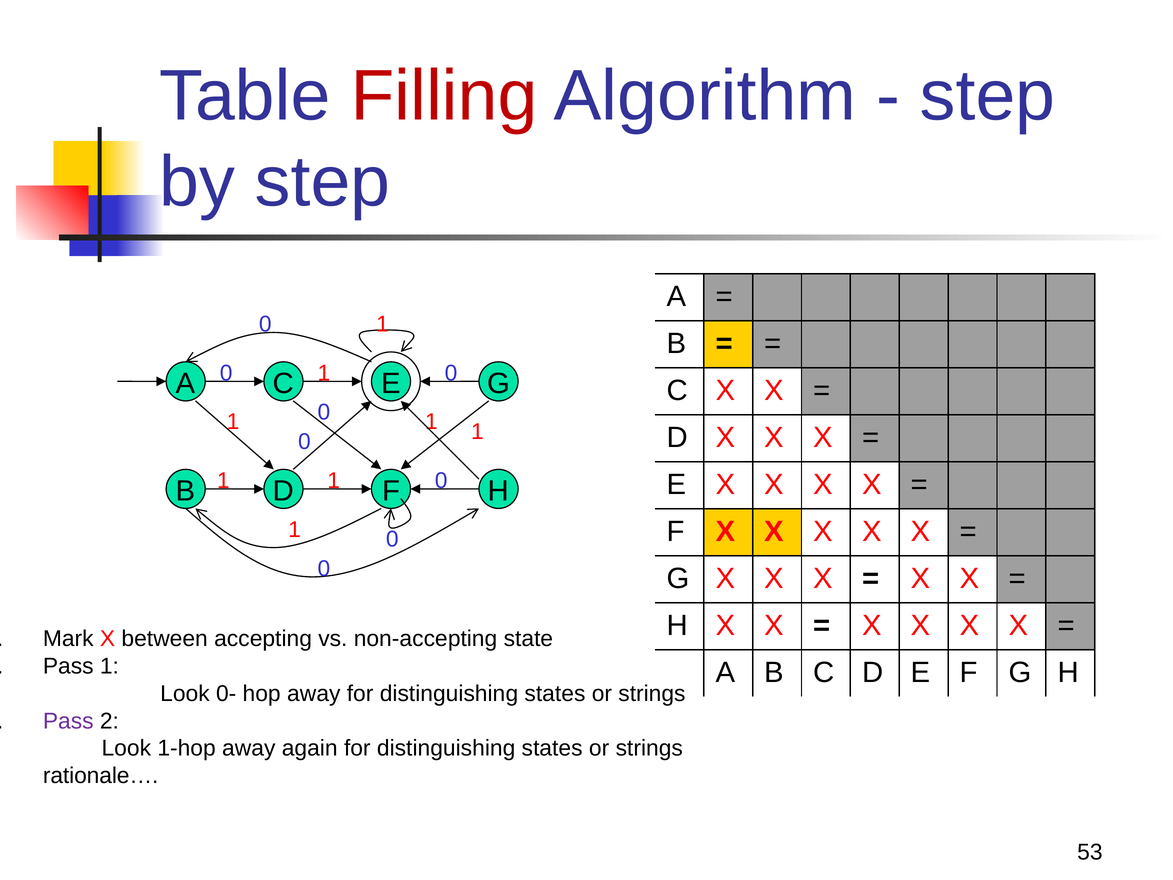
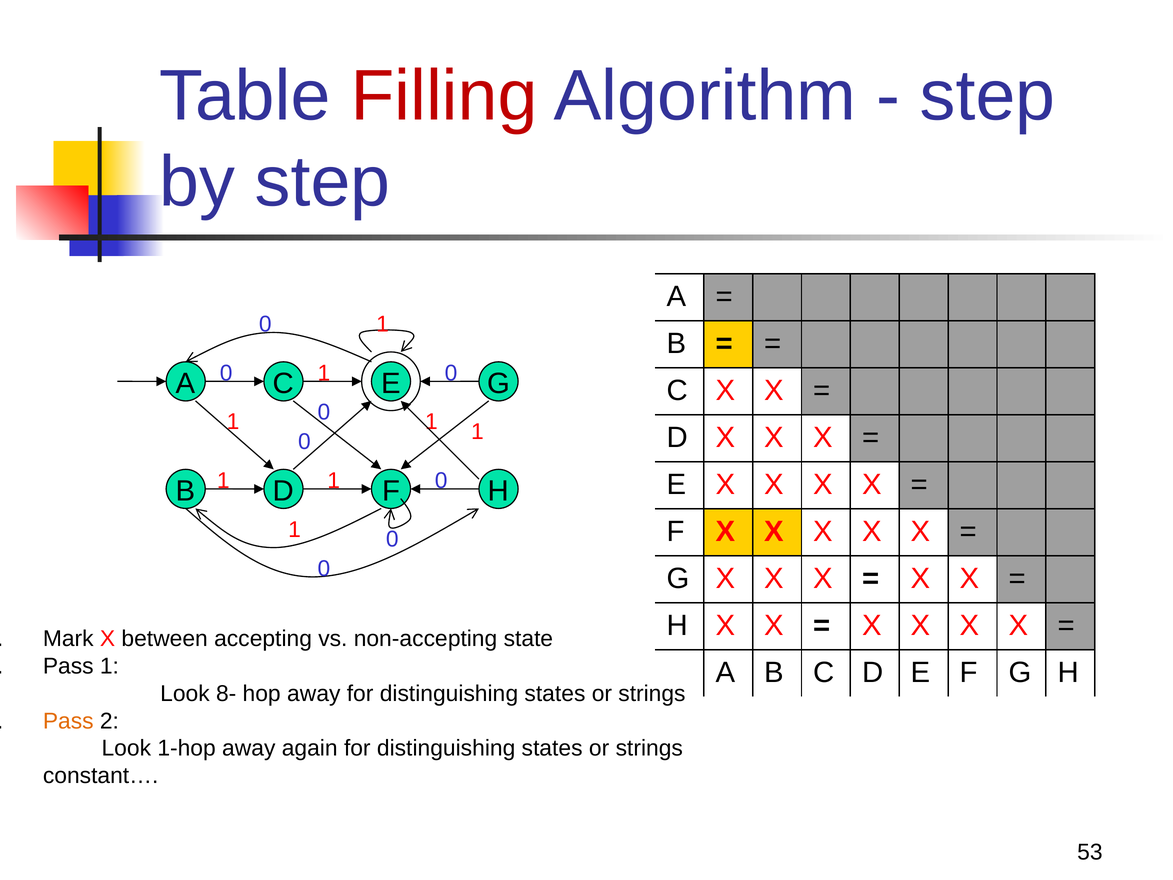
0-: 0- -> 8- (226, 693)
Pass colour: purple -> orange (68, 721)
rationale…: rationale… -> constant… (101, 776)
